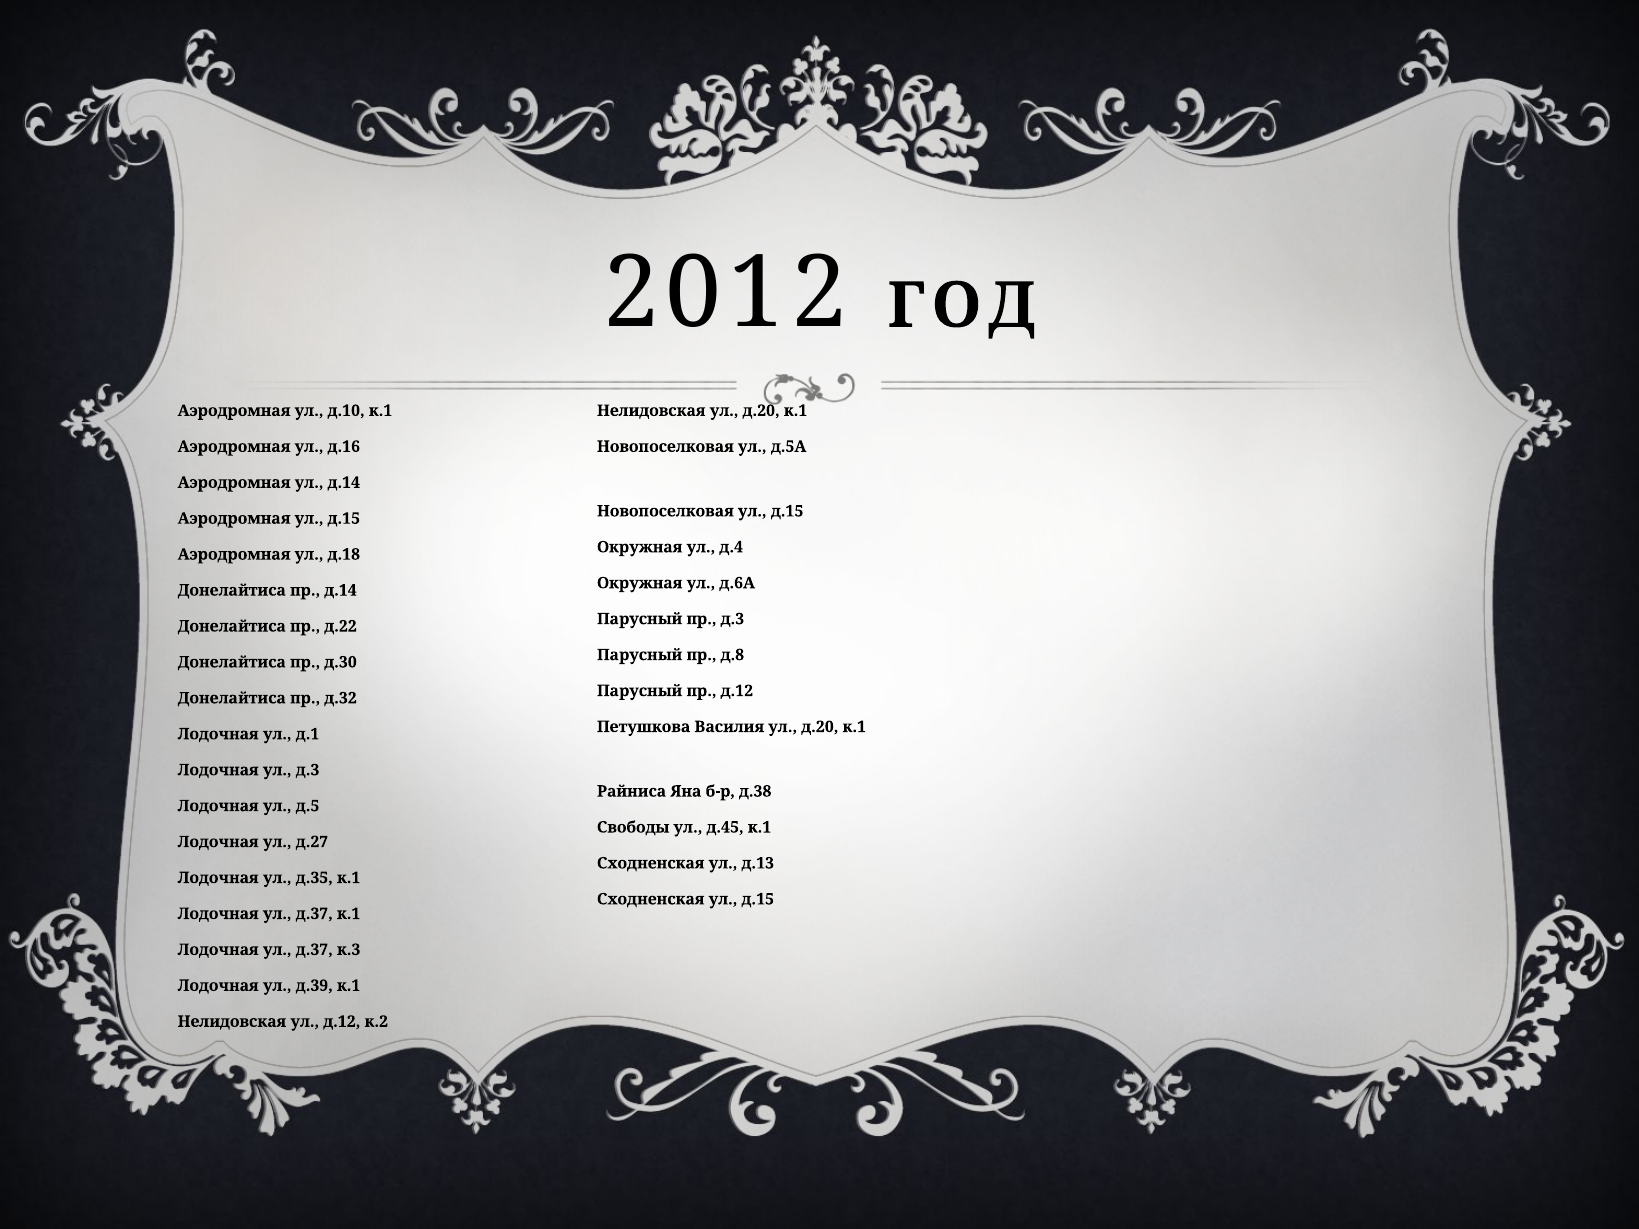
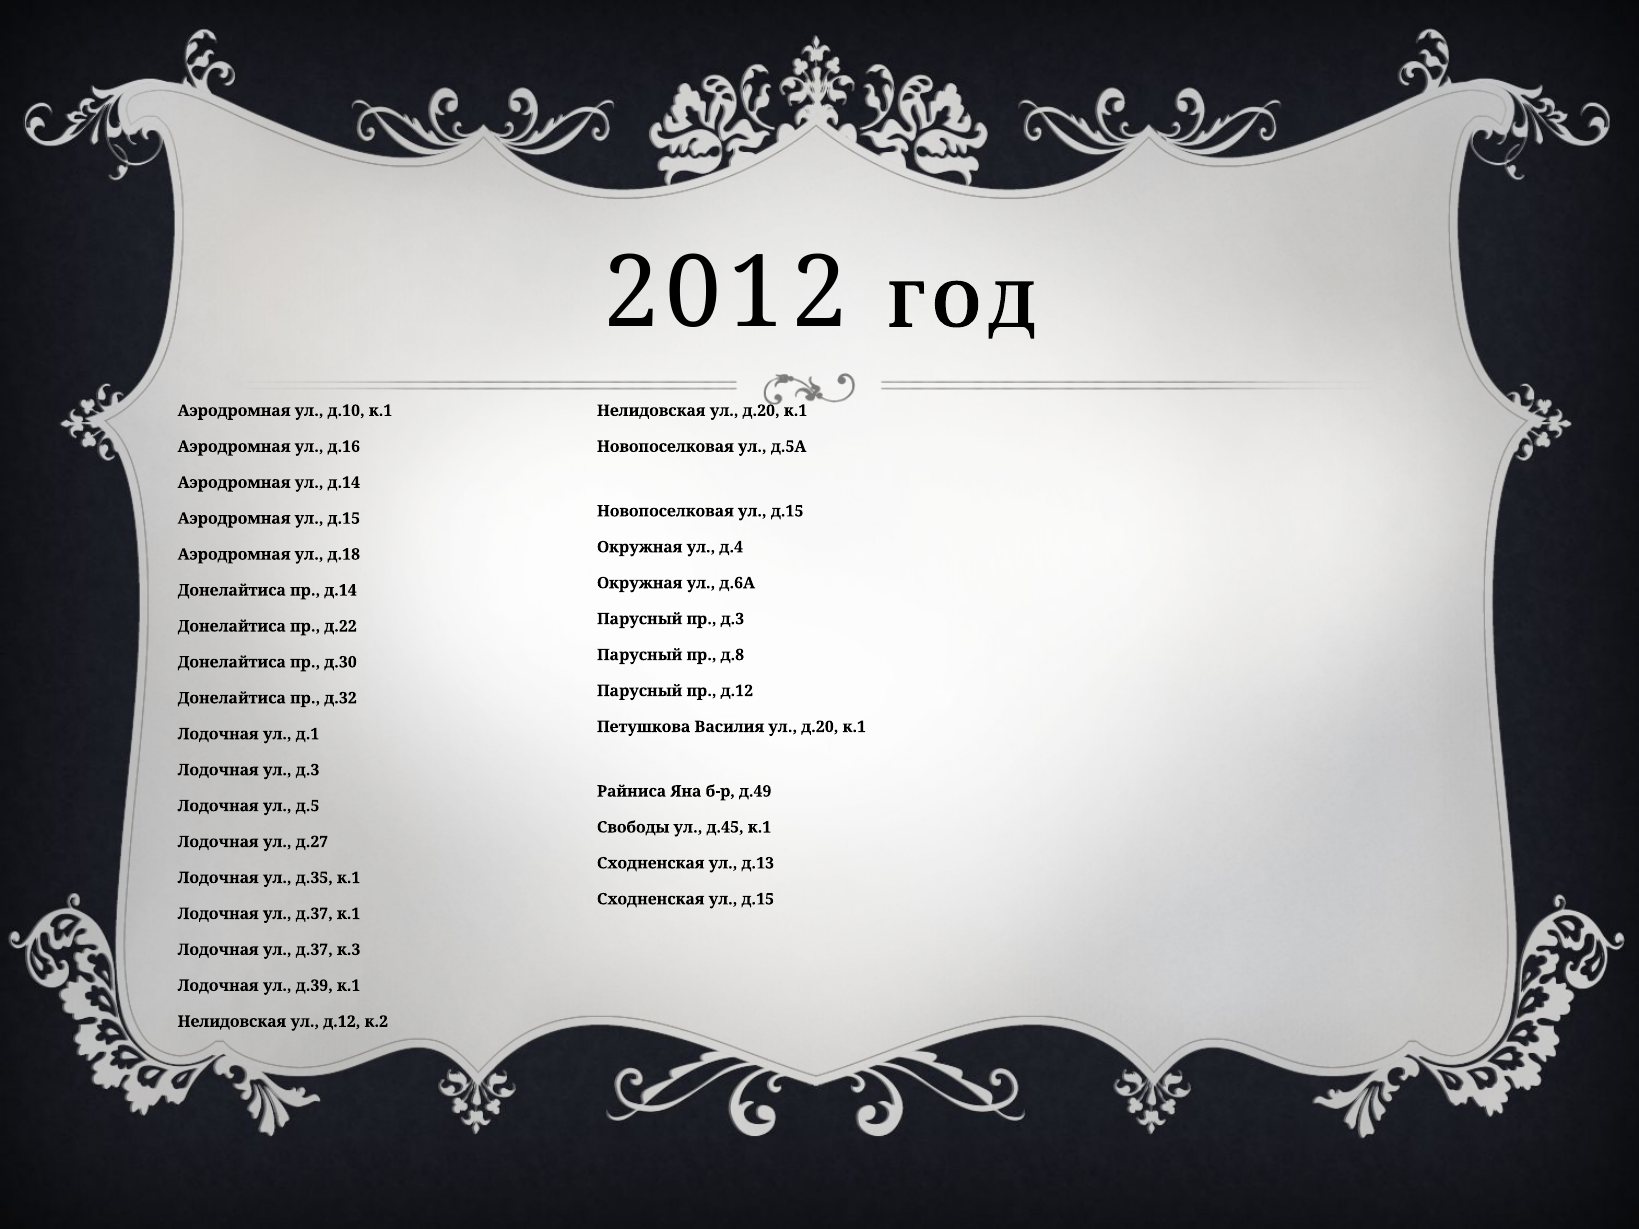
д.38: д.38 -> д.49 (755, 792)
